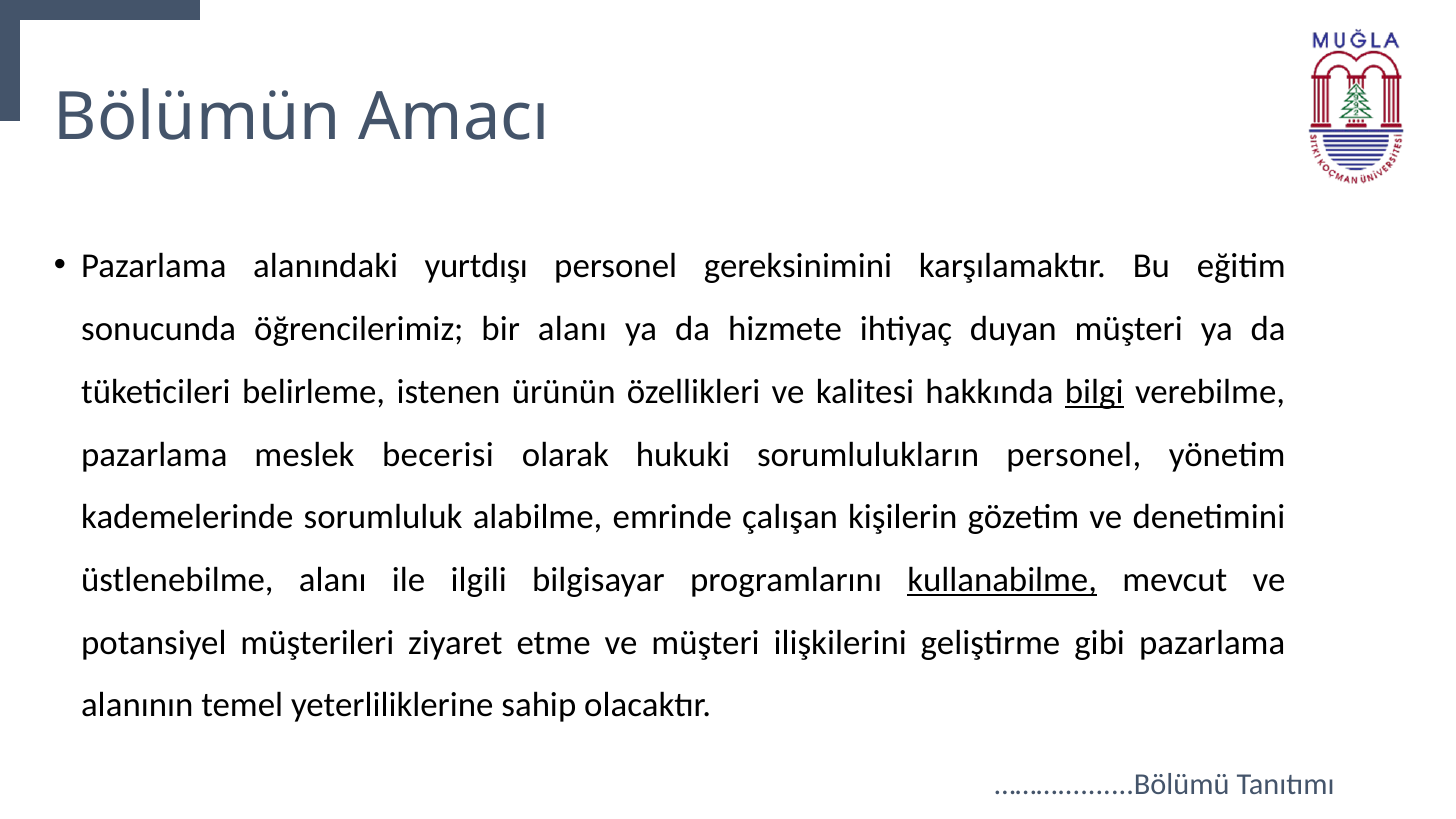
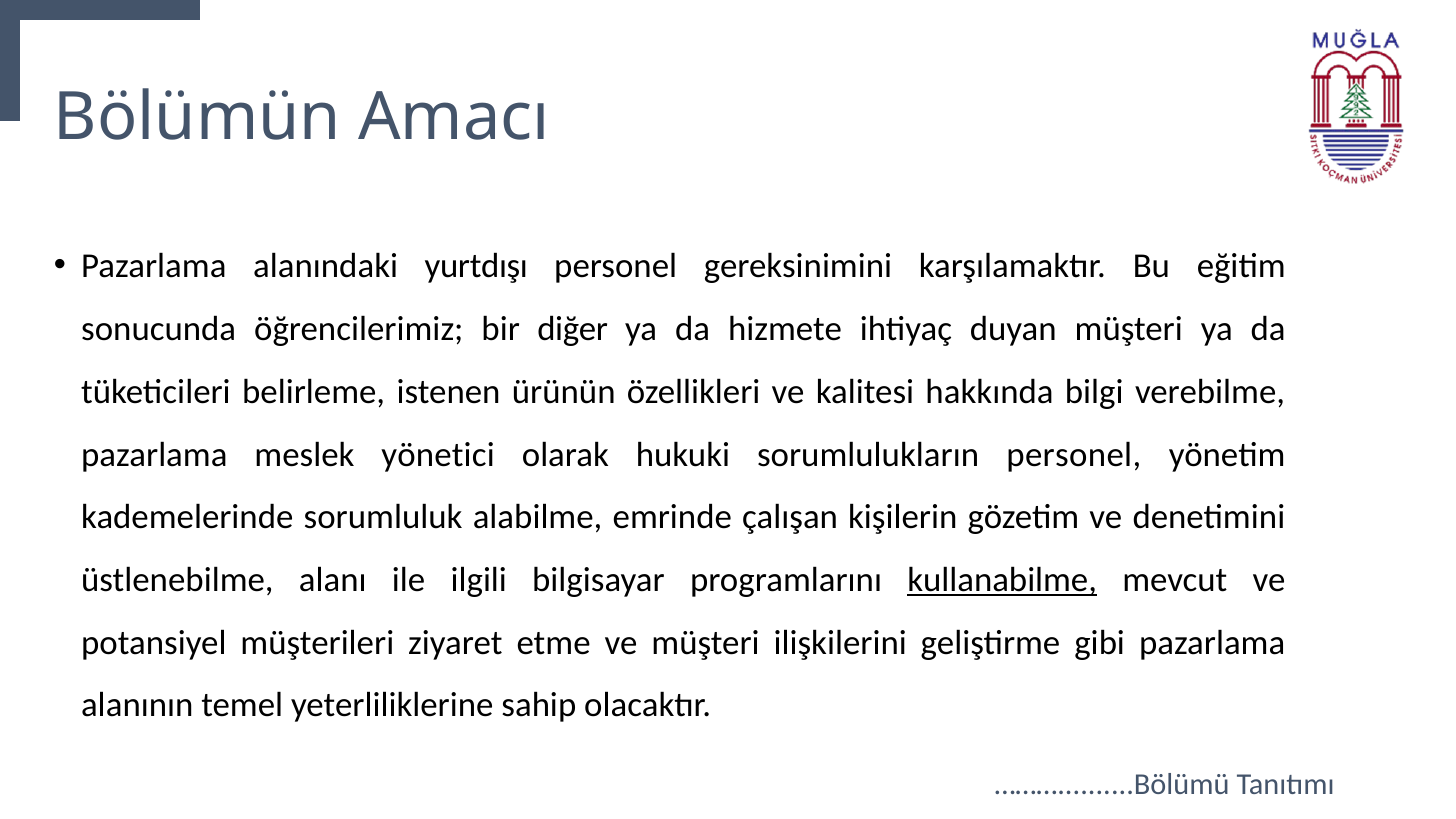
bir alanı: alanı -> diğer (573, 329)
bilgi underline: present -> none (1094, 392)
becerisi: becerisi -> yönetici (438, 455)
